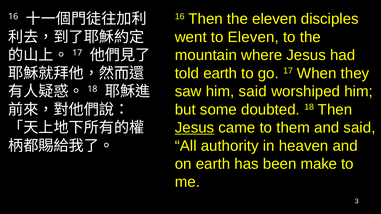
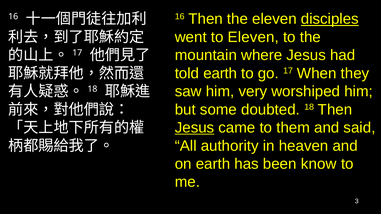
disciples underline: none -> present (330, 19)
him said: said -> very (253, 92)
make: make -> know (319, 164)
